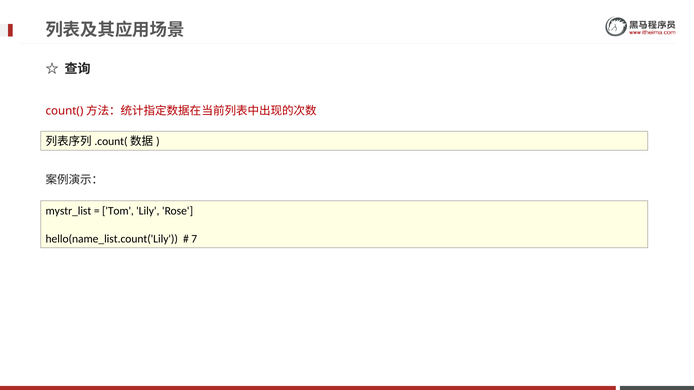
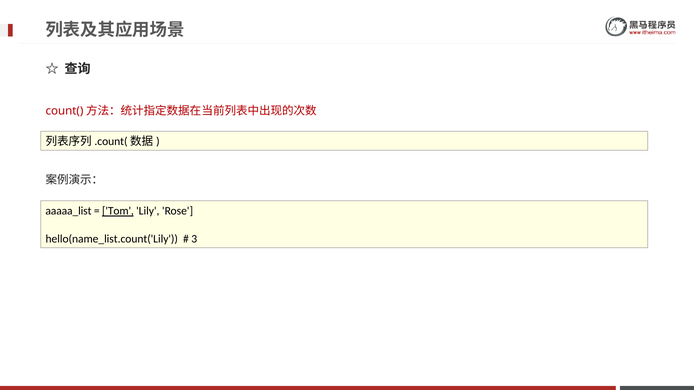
mystr_list: mystr_list -> aaaaa_list (68, 211)
Tom underline: none -> present (118, 211)
7: 7 -> 3 (194, 239)
